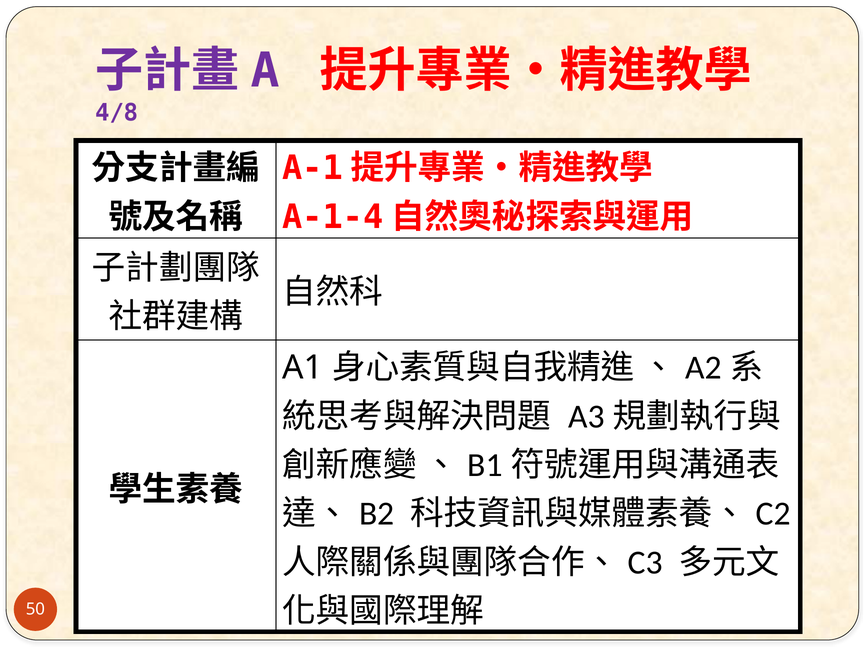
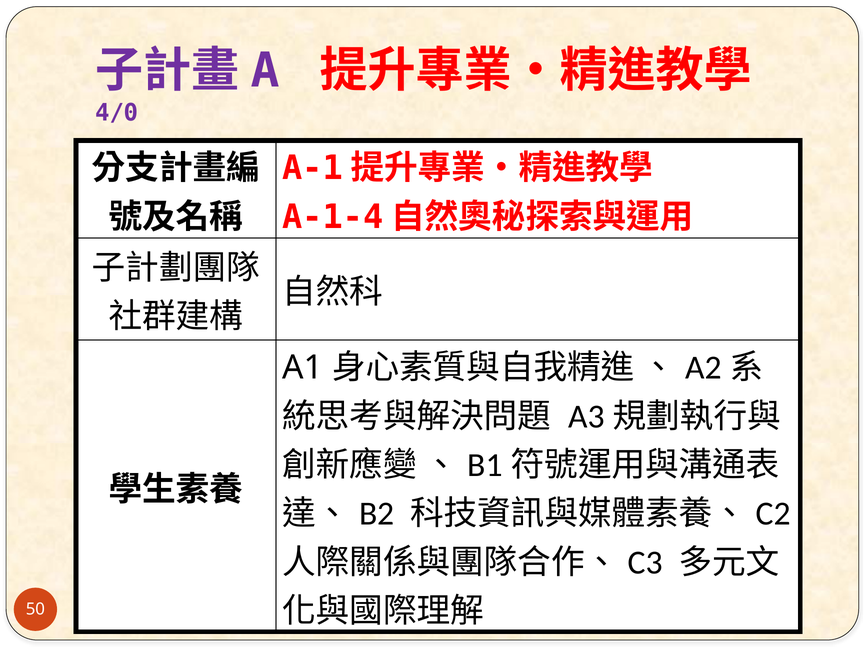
4/8: 4/8 -> 4/0 (117, 113)
